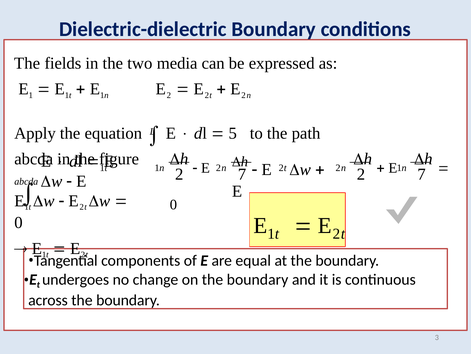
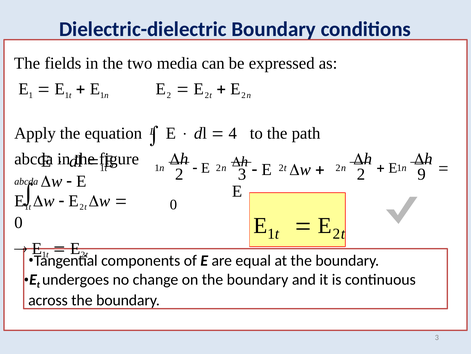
5: 5 -> 4 (233, 133)
7: 7 -> 3 (242, 174)
7: 7 -> 9 (422, 174)
